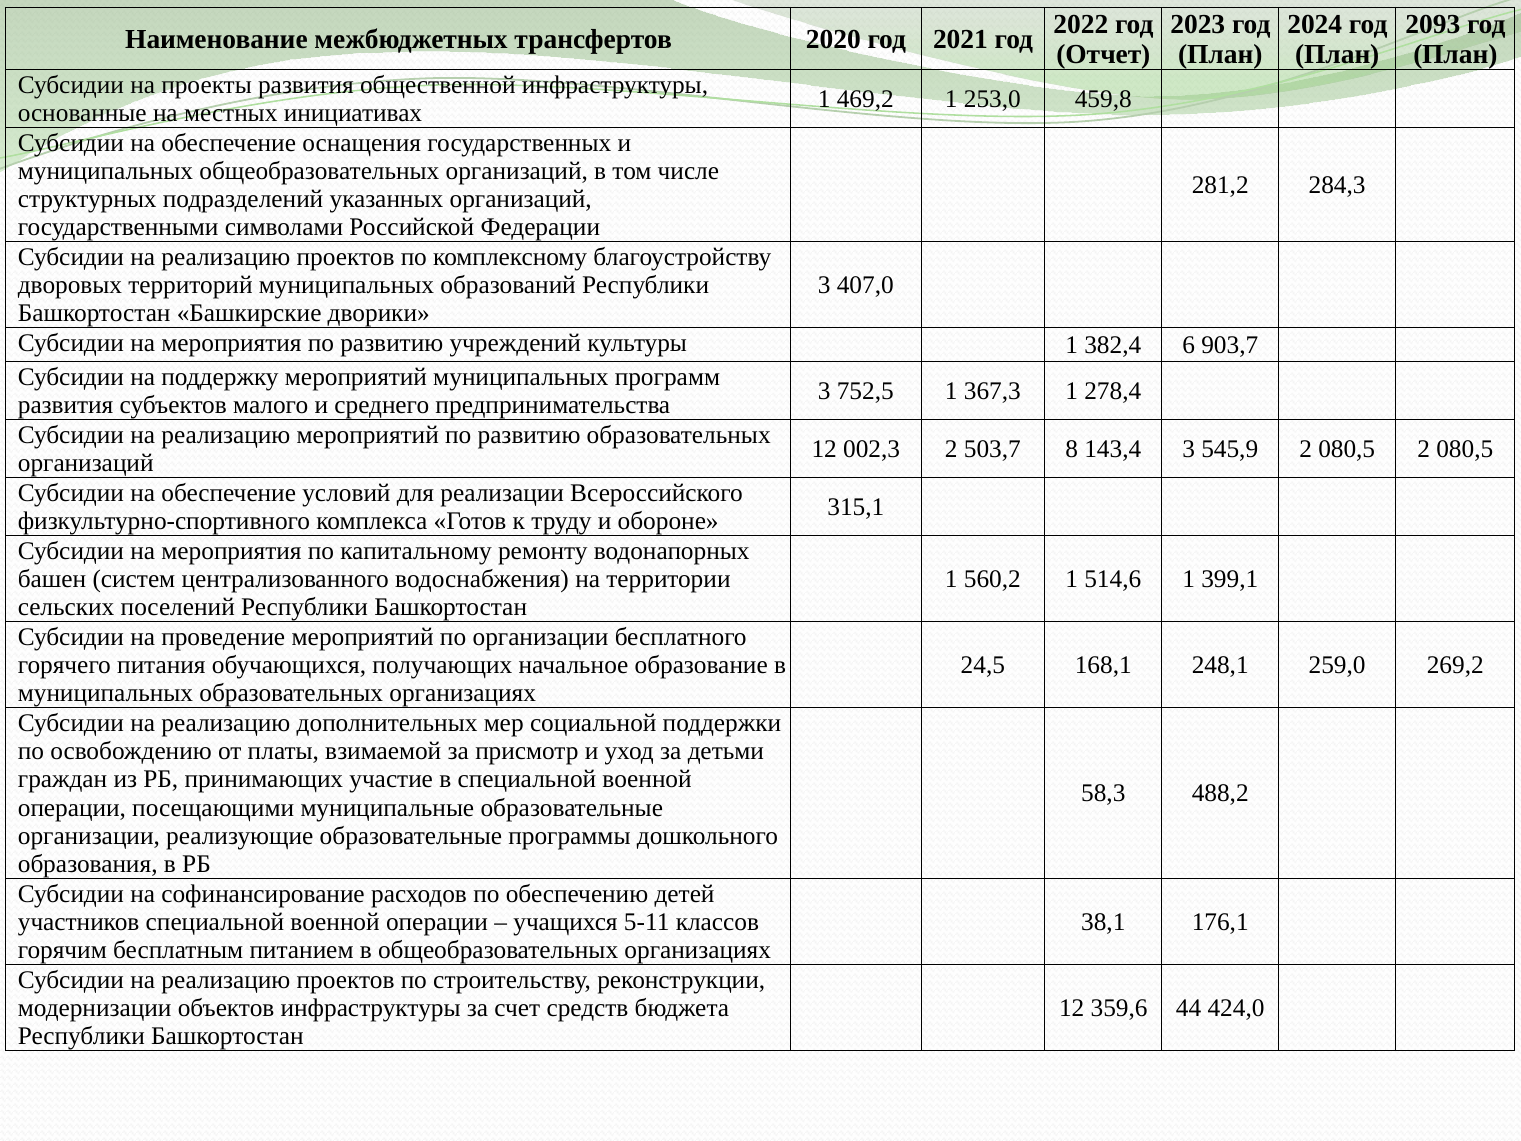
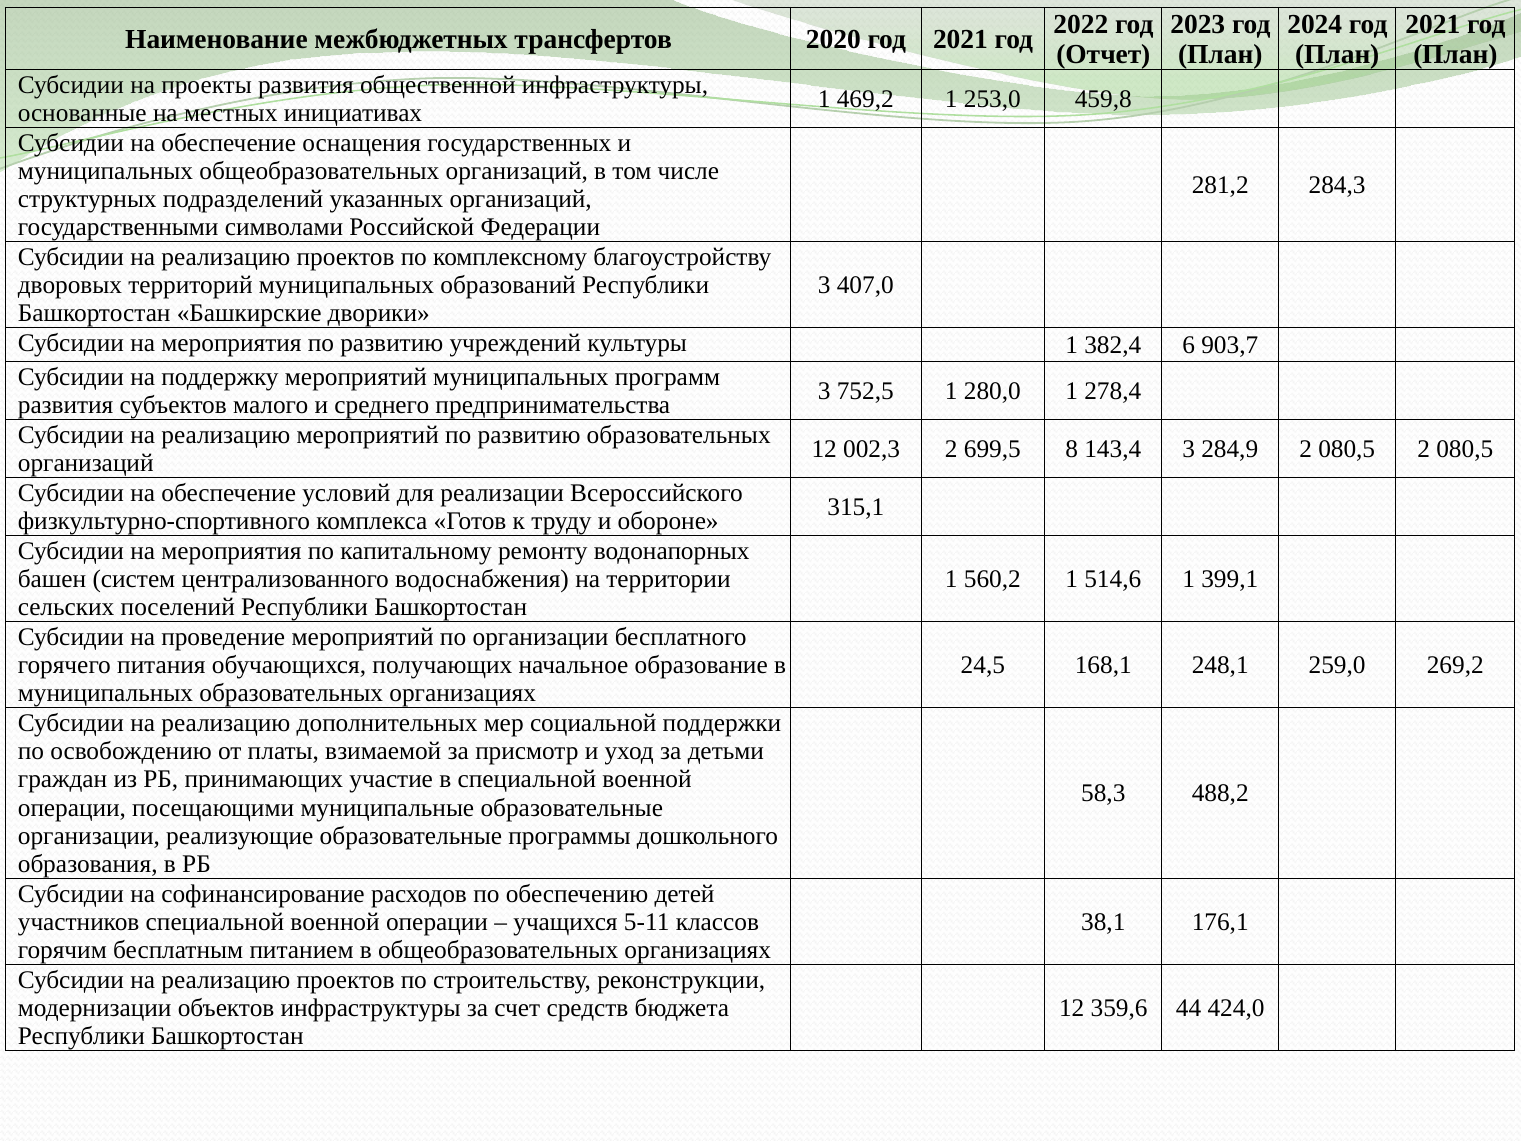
2093: 2093 -> 2021 (1433, 24)
367,3: 367,3 -> 280,0 (992, 391)
503,7: 503,7 -> 699,5 (992, 449)
545,9: 545,9 -> 284,9 (1230, 449)
